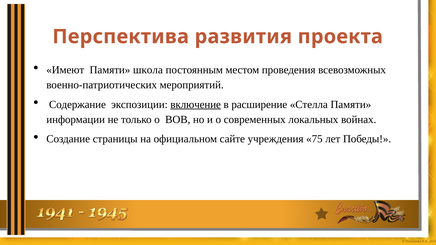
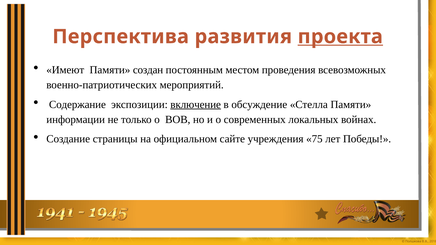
проекта underline: none -> present (340, 37)
школа: школа -> создан (148, 70)
расширение: расширение -> обсуждение (259, 105)
